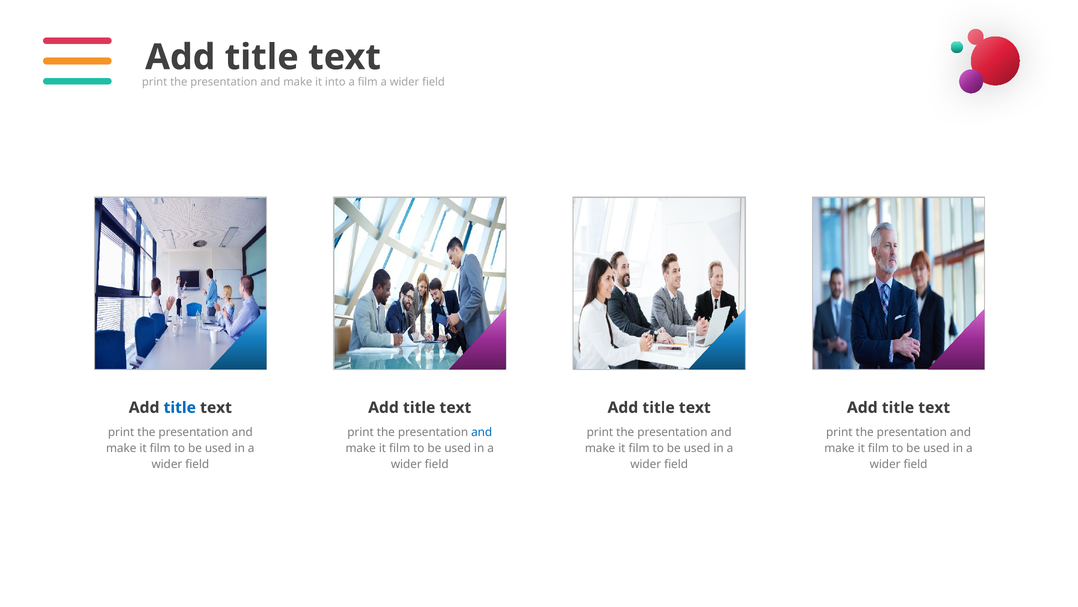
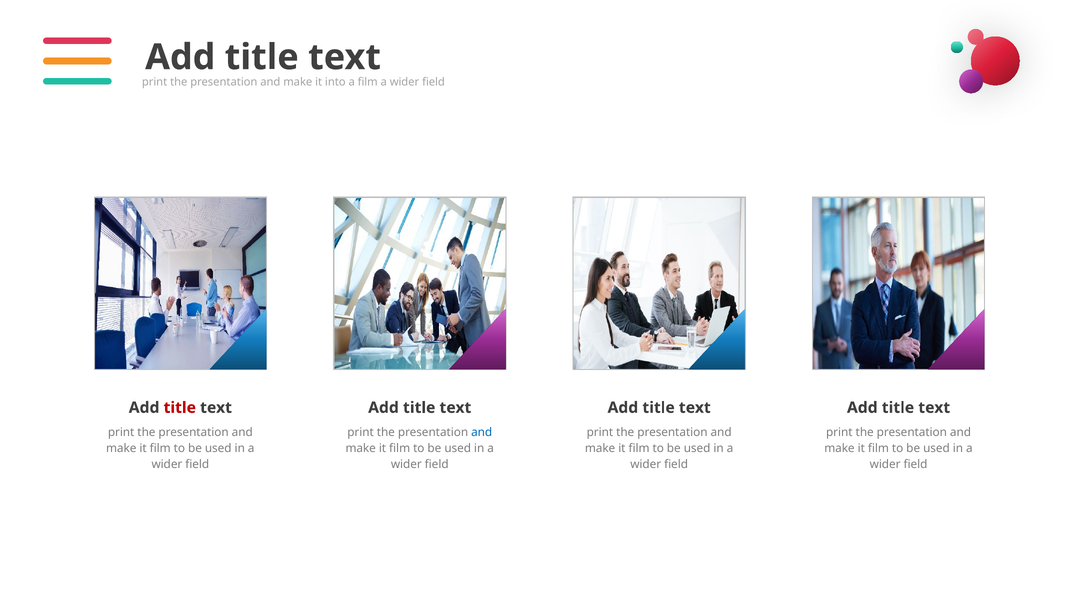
title colour: blue -> red (180, 407)
